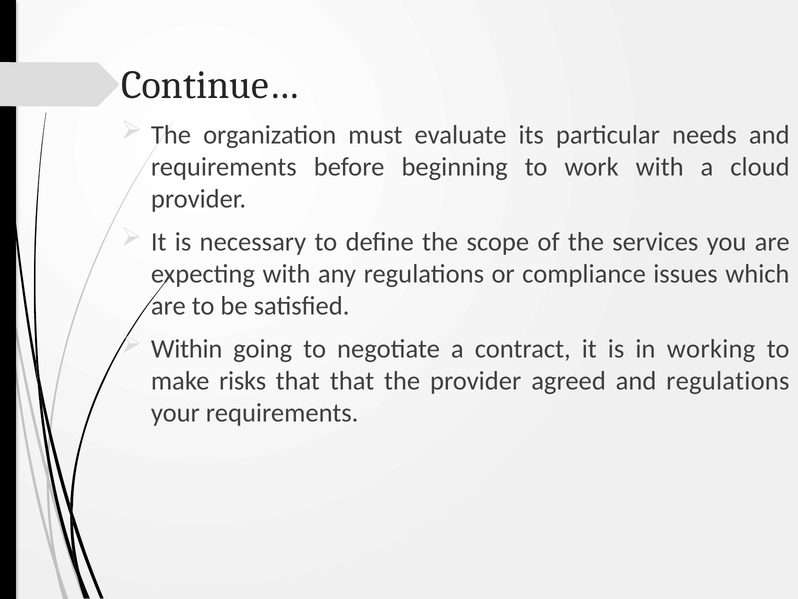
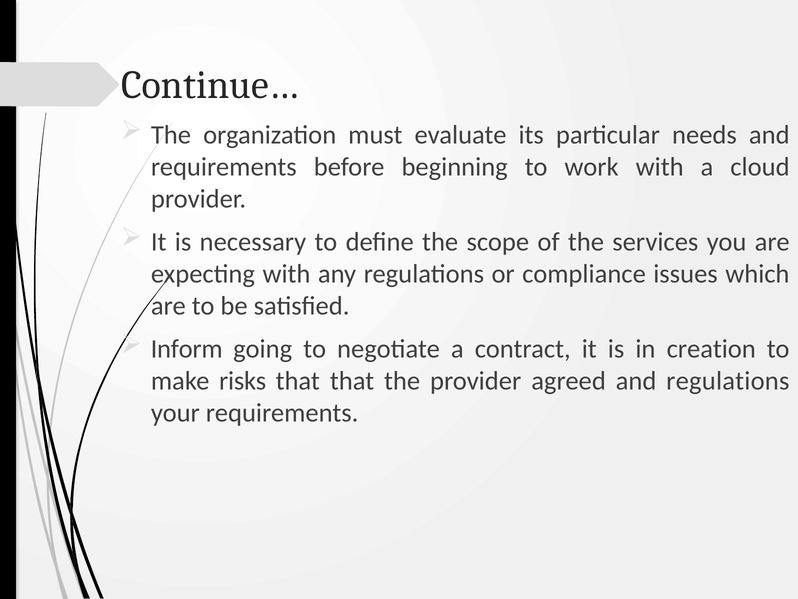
Within: Within -> Inform (187, 349)
working: working -> creation (711, 349)
